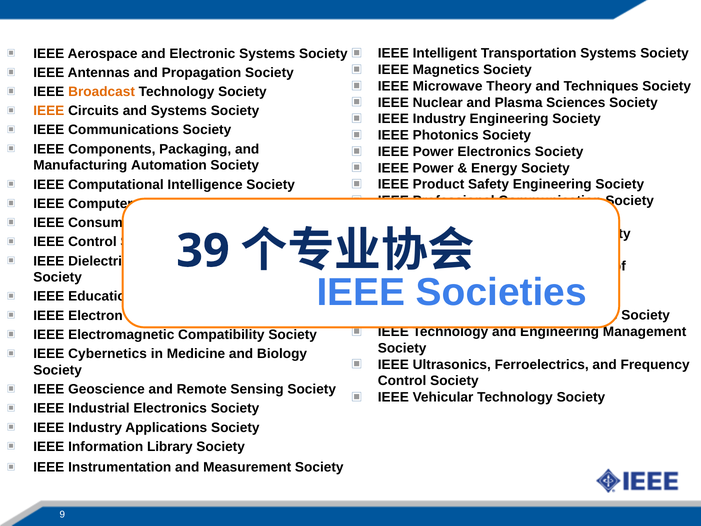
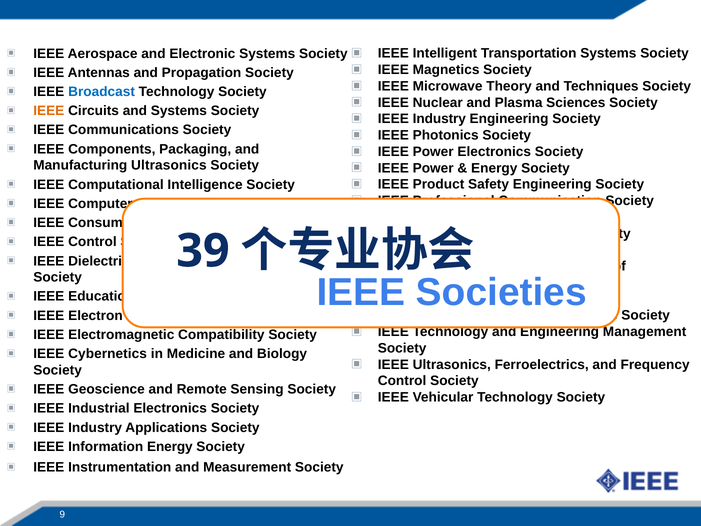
Broadcast colour: orange -> blue (102, 92)
Manufacturing Automation: Automation -> Ultrasonics (169, 165)
Information Library: Library -> Energy (170, 446)
